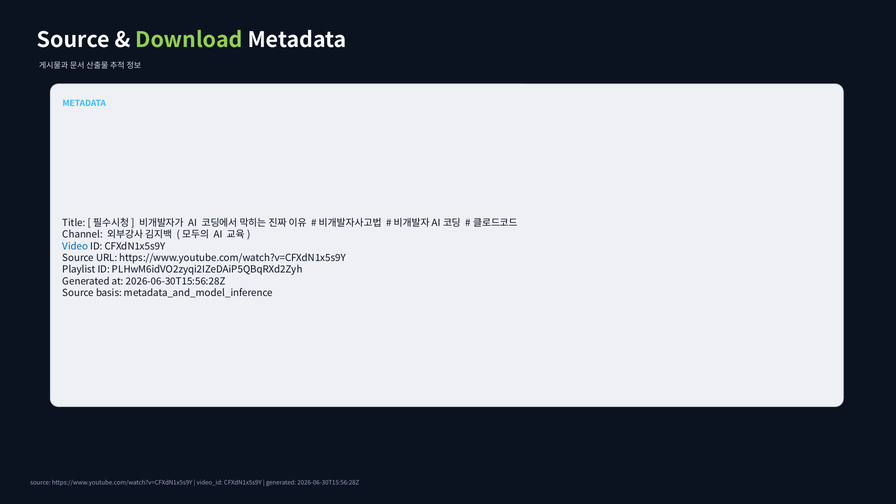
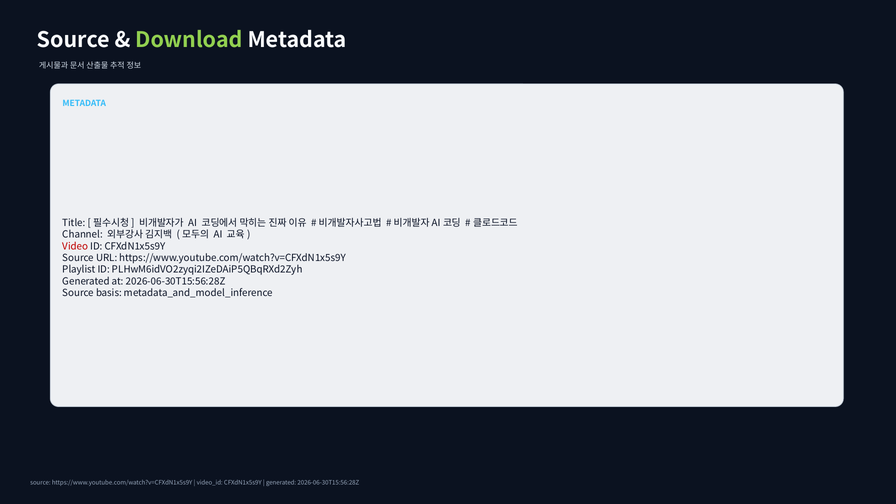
Video colour: blue -> red (75, 246)
